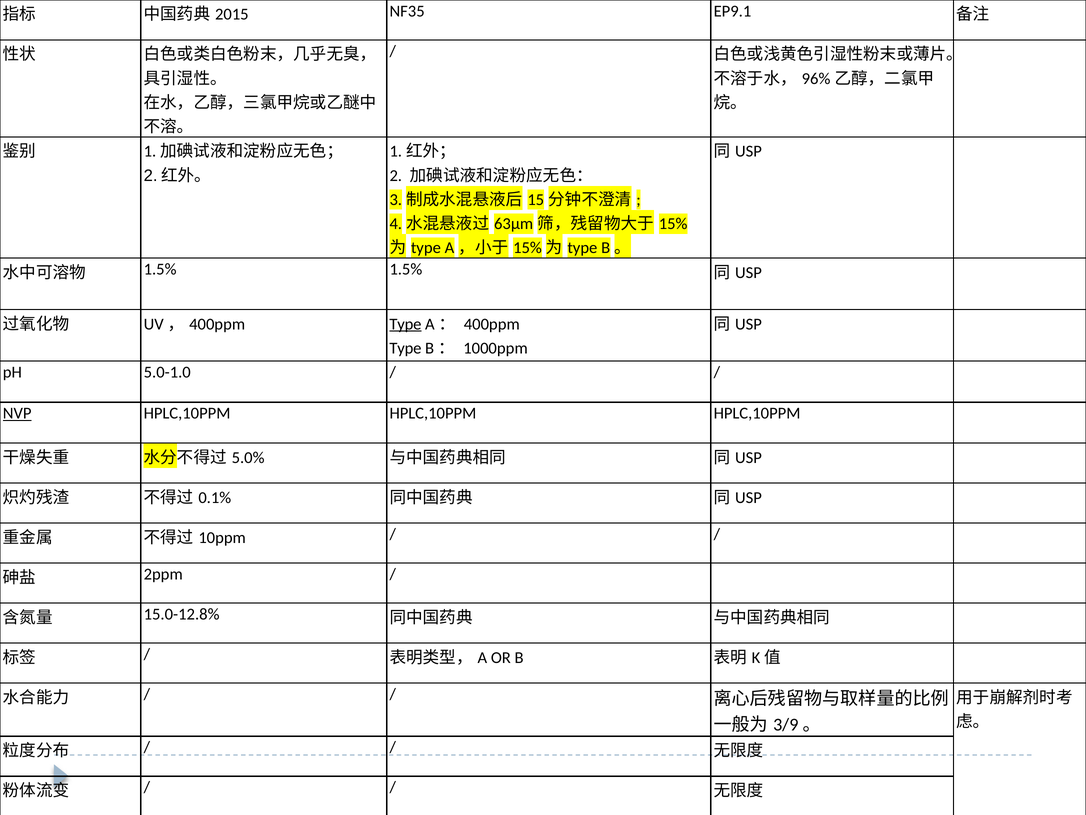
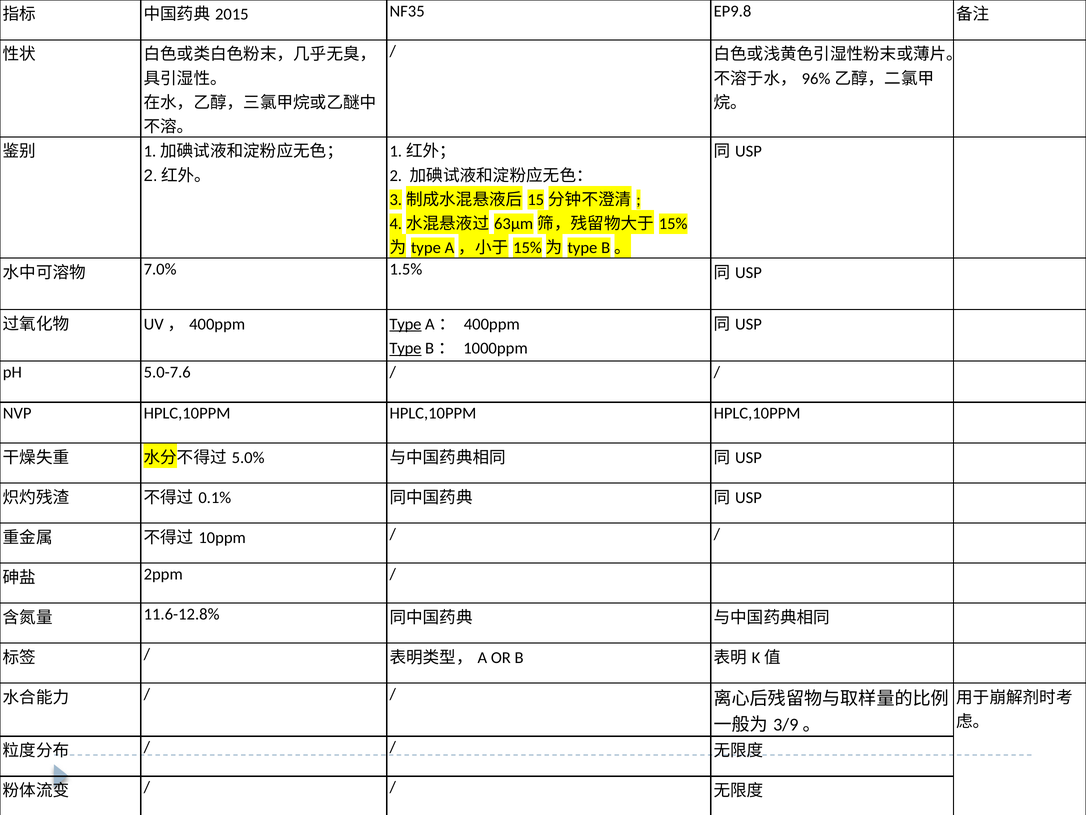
EP9.1: EP9.1 -> EP9.8 (732, 11)
1.5%: 1.5% -> 7.0% (160, 269)
Type underline: none -> present (405, 348)
5.0-1.0: 5.0-1.0 -> 5.0-7.6 (167, 372)
NVP underline: present -> none (17, 413)
15.0-12.8%: 15.0-12.8% -> 11.6-12.8% (182, 614)
